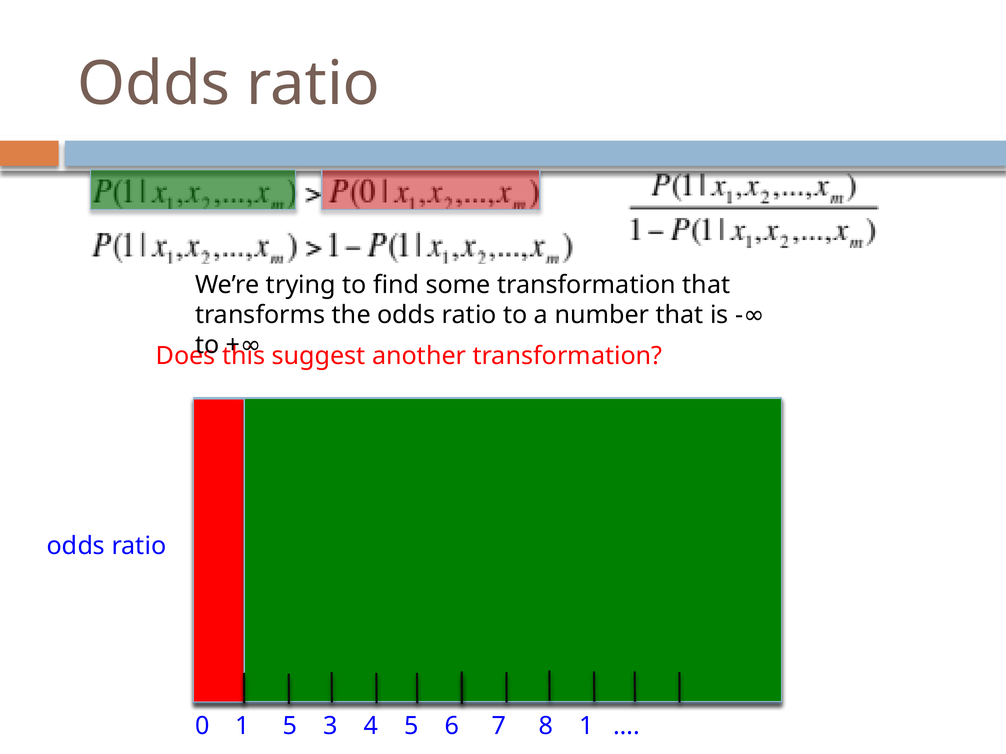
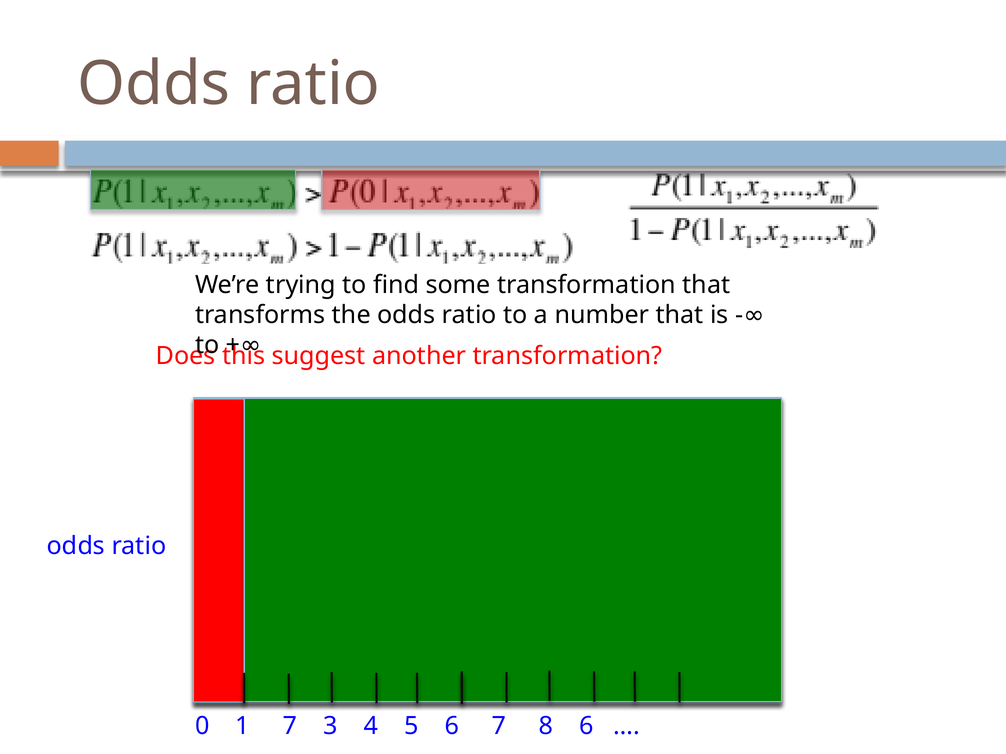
1 5: 5 -> 7 (290, 726)
8 1: 1 -> 6 (587, 726)
